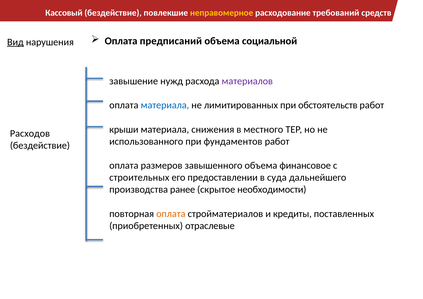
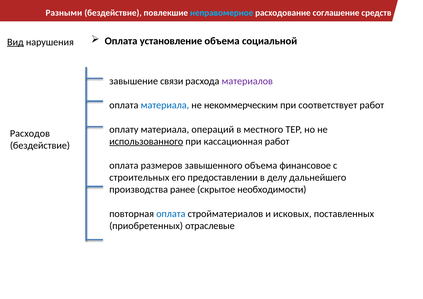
Кассовый: Кассовый -> Разными (64, 13)
неправомерное colour: yellow -> light blue (222, 13)
требований: требований -> соглашение (336, 13)
предписаний: предписаний -> установление (171, 41)
нужд: нужд -> связи (172, 81)
лимитированных: лимитированных -> некоммерческим (241, 105)
обстоятельств: обстоятельств -> соответствует (328, 105)
крыши: крыши -> оплату (124, 129)
снижения: снижения -> операций (213, 129)
использованного underline: none -> present (146, 141)
фундаментов: фундаментов -> кассационная (233, 141)
суда: суда -> делу (277, 178)
оплата colour: orange -> blue (171, 214)
кредиты: кредиты -> исковых (292, 214)
